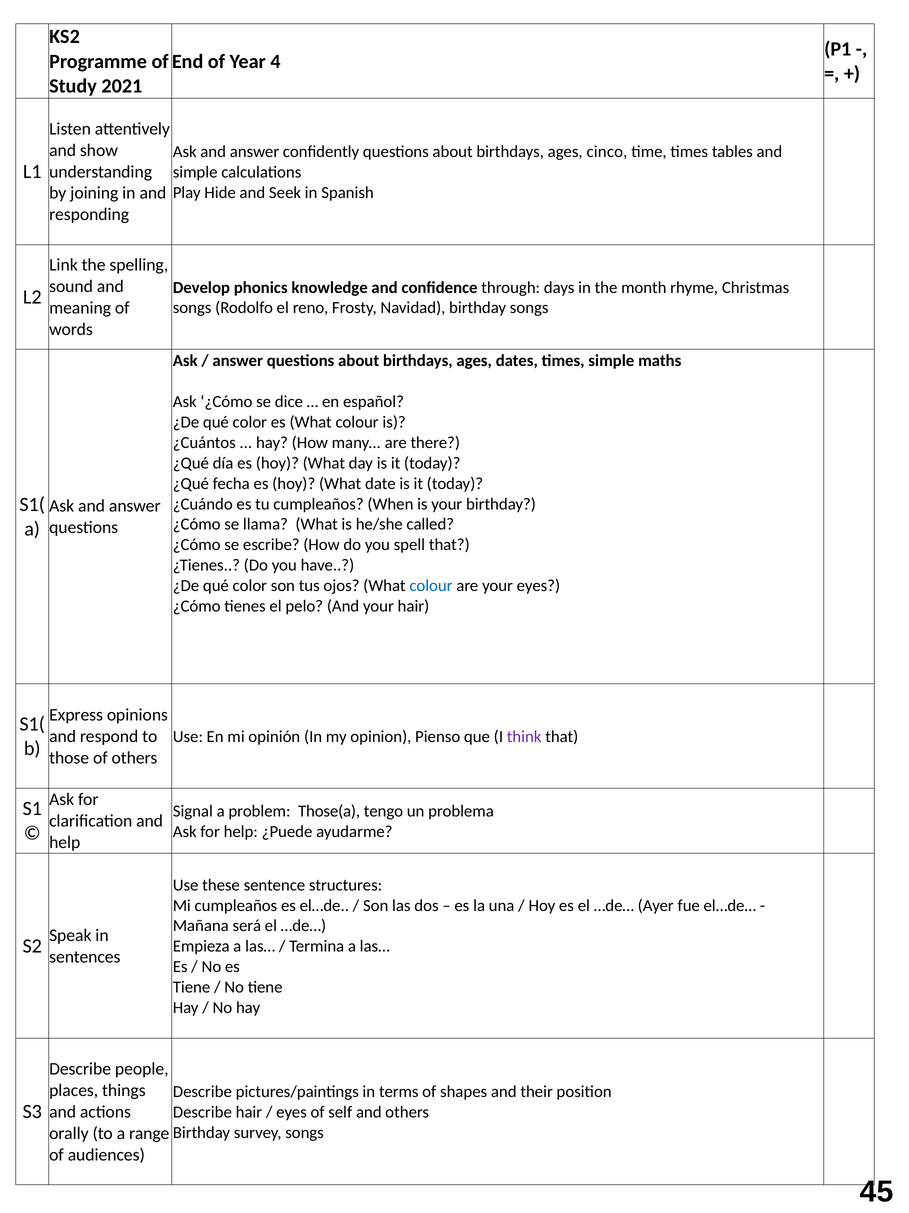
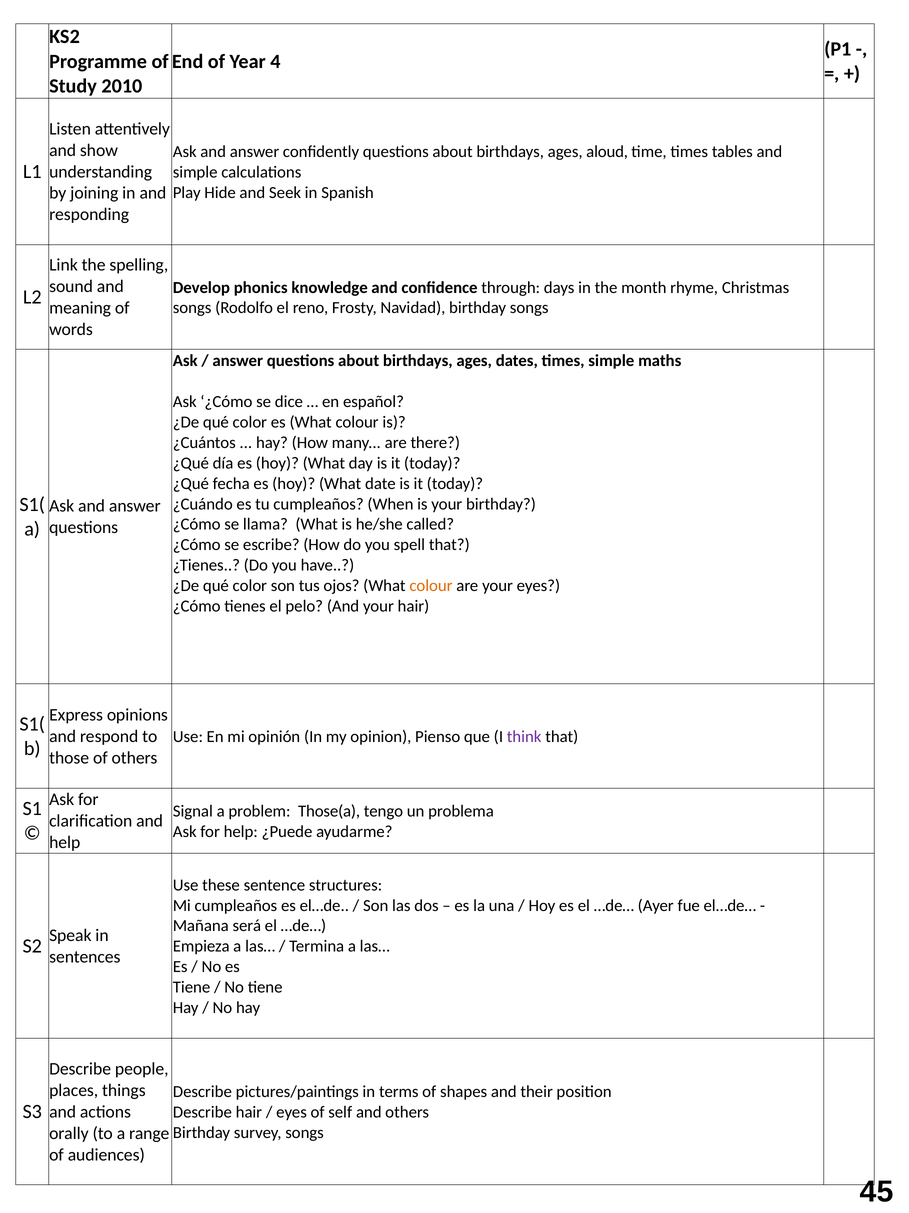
2021: 2021 -> 2010 (122, 86)
cinco: cinco -> aloud (607, 152)
colour colour: blue -> orange (431, 585)
